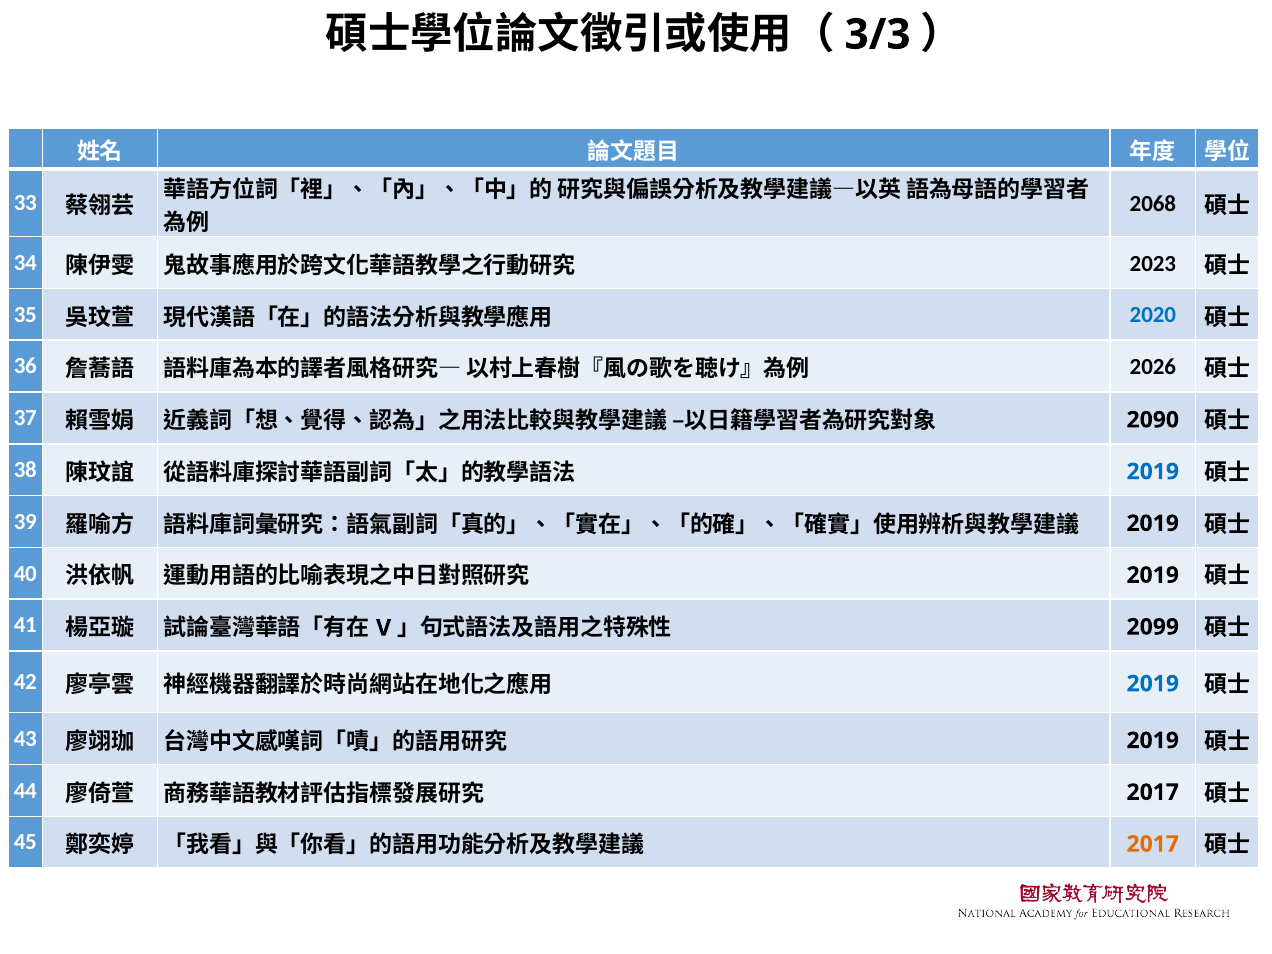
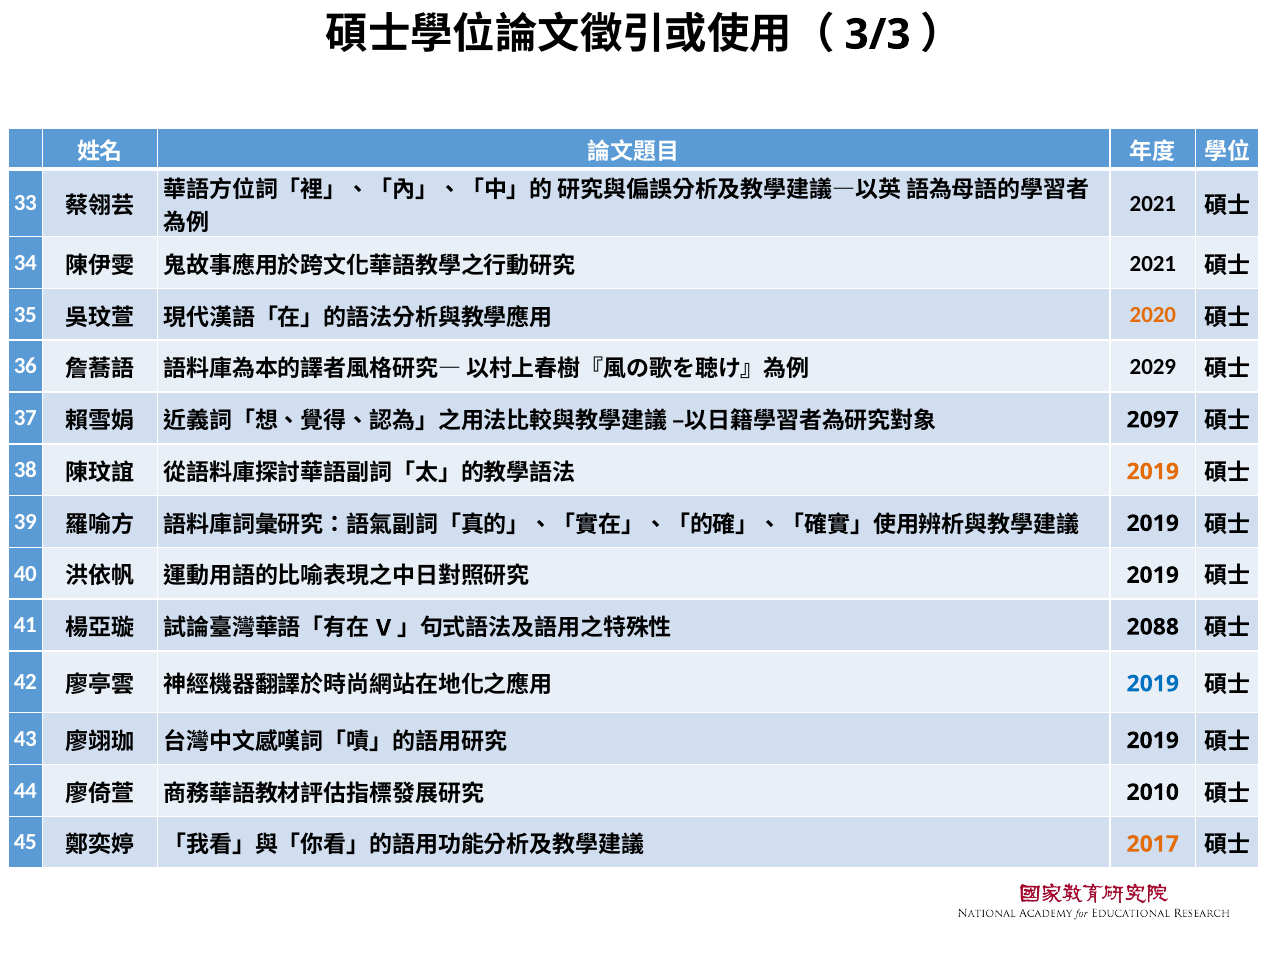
2068: 2068 -> 2021 (1153, 204)
2023: 2023 -> 2021 (1153, 263)
2020 colour: blue -> orange (1153, 315)
2026: 2026 -> 2029 (1153, 367)
2090: 2090 -> 2097 (1153, 420)
2019 colour: blue -> orange (1153, 472)
2099: 2099 -> 2088 (1153, 627)
2017: 2017 -> 2010 (1153, 792)
